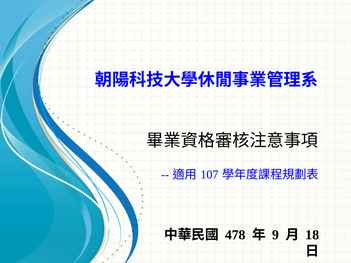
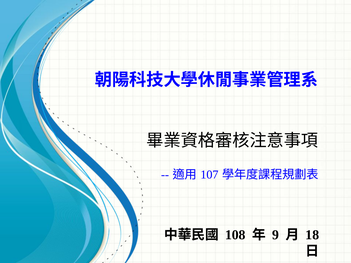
478: 478 -> 108 (235, 235)
